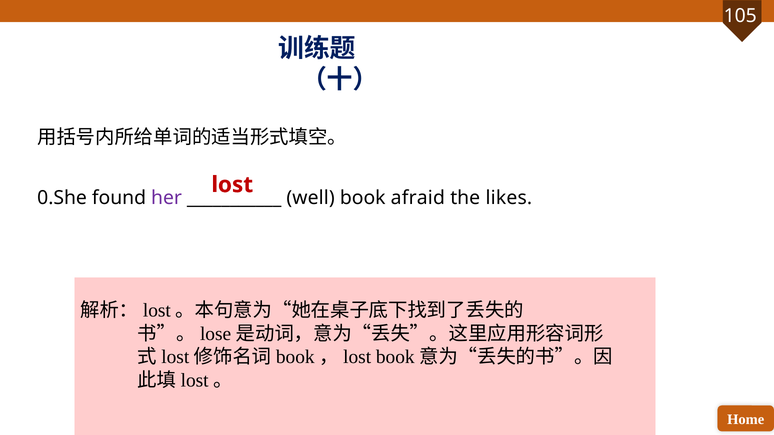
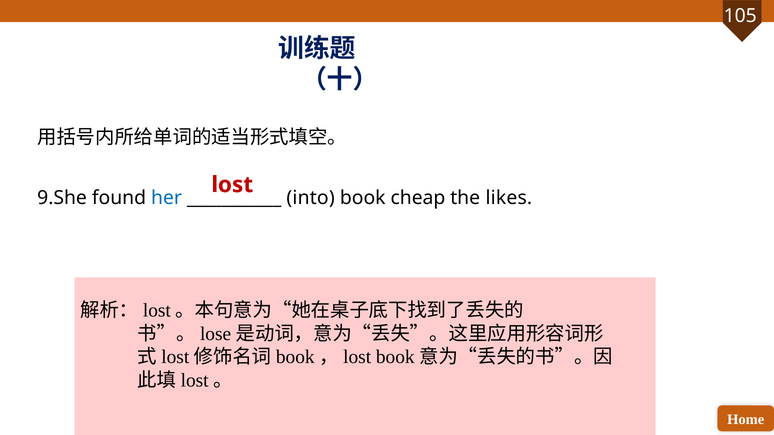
0.She: 0.She -> 9.She (62, 198)
her colour: purple -> blue (167, 198)
well: well -> into (311, 198)
afraid: afraid -> cheap (418, 198)
